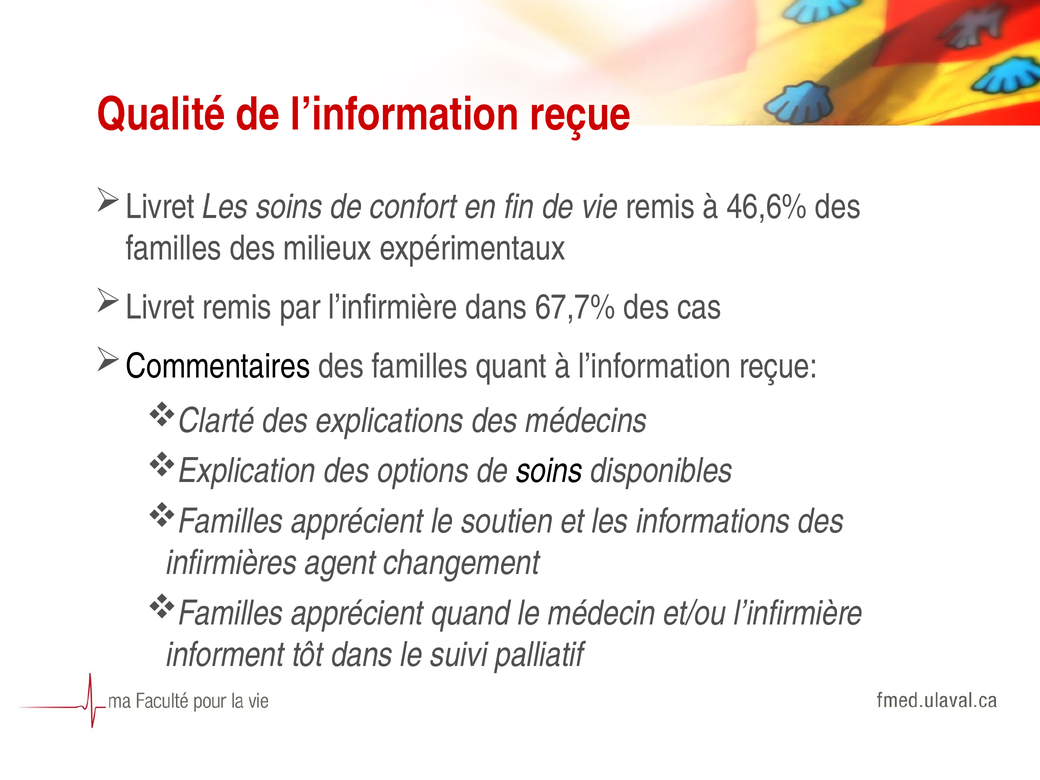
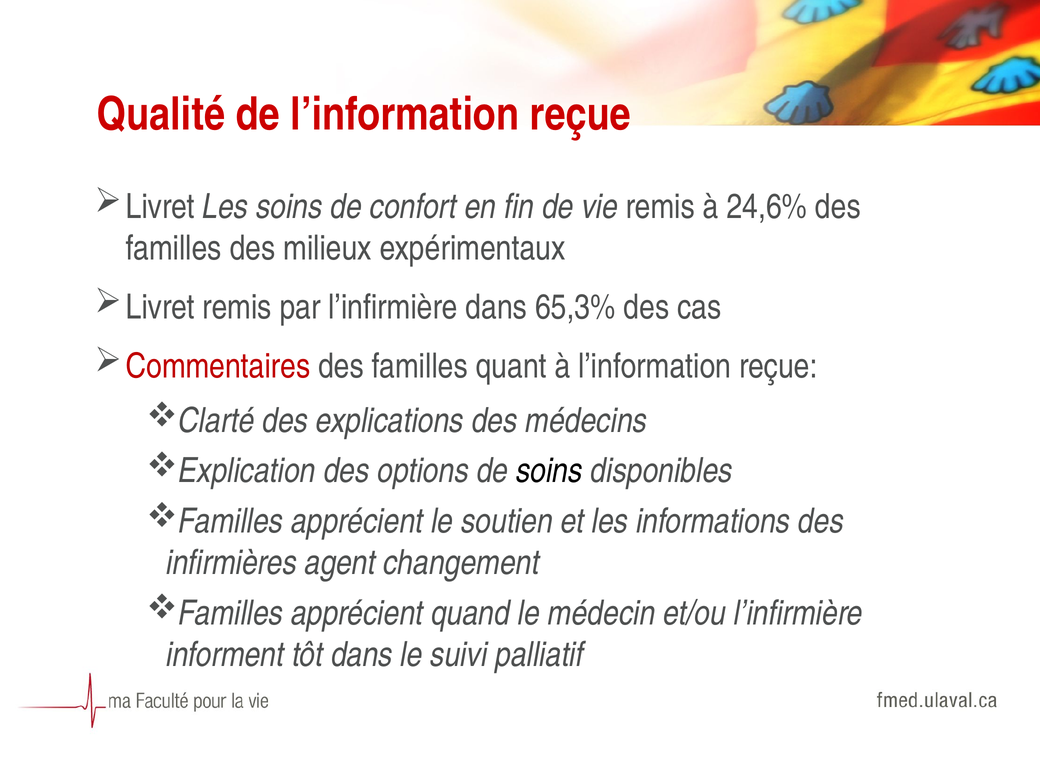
46,6%: 46,6% -> 24,6% (767, 207)
67,7%: 67,7% -> 65,3% (575, 307)
Commentaires colour: black -> red (218, 366)
